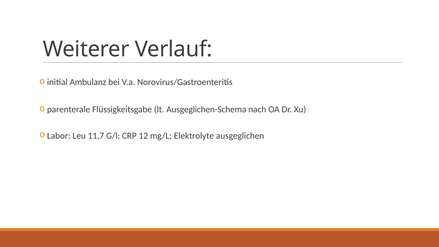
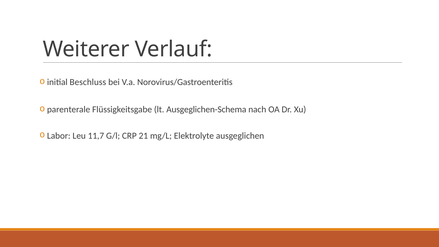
Ambulanz: Ambulanz -> Beschluss (88, 82)
12: 12 -> 21 (143, 136)
